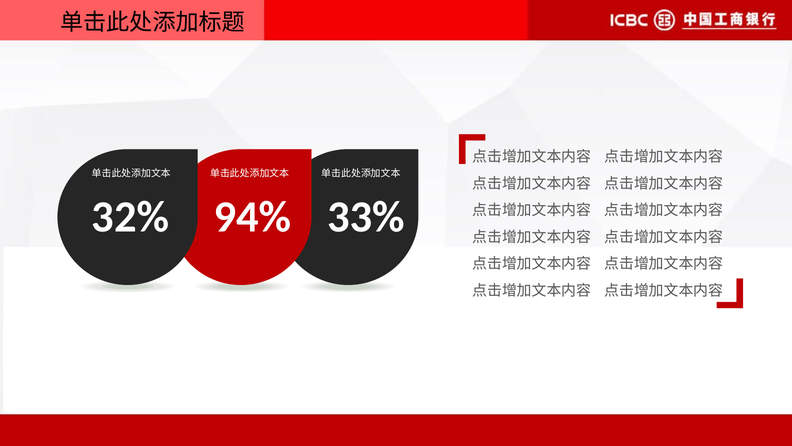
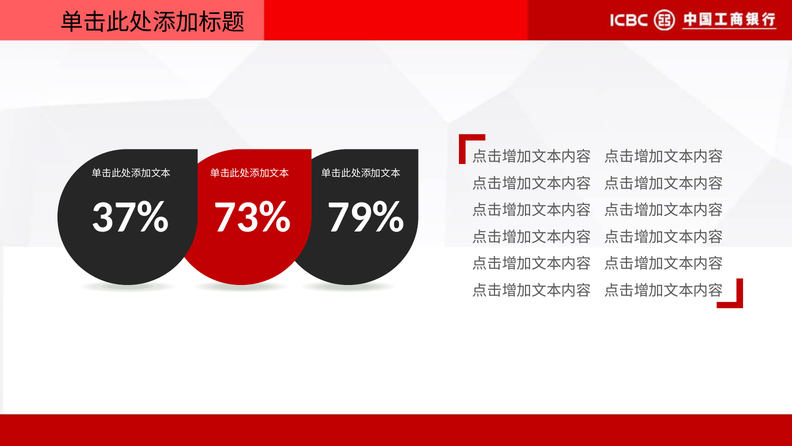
32%: 32% -> 37% (130, 217)
94%: 94% -> 73% (252, 217)
33%: 33% -> 79% (366, 217)
